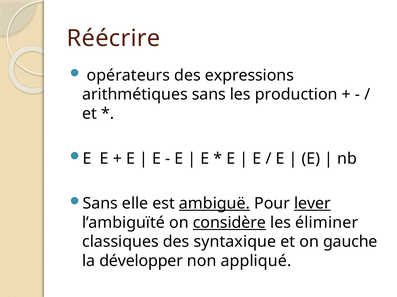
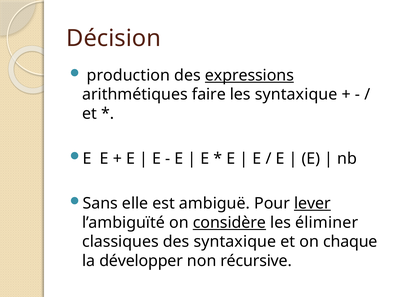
Réécrire: Réécrire -> Décision (114, 38)
opérateurs: opérateurs -> production (128, 76)
expressions underline: none -> present (249, 76)
arithmétiques sans: sans -> faire (209, 95)
les production: production -> syntaxique (296, 95)
ambiguë underline: present -> none (214, 204)
gauche: gauche -> chaque (350, 242)
appliqué: appliqué -> récursive (256, 262)
